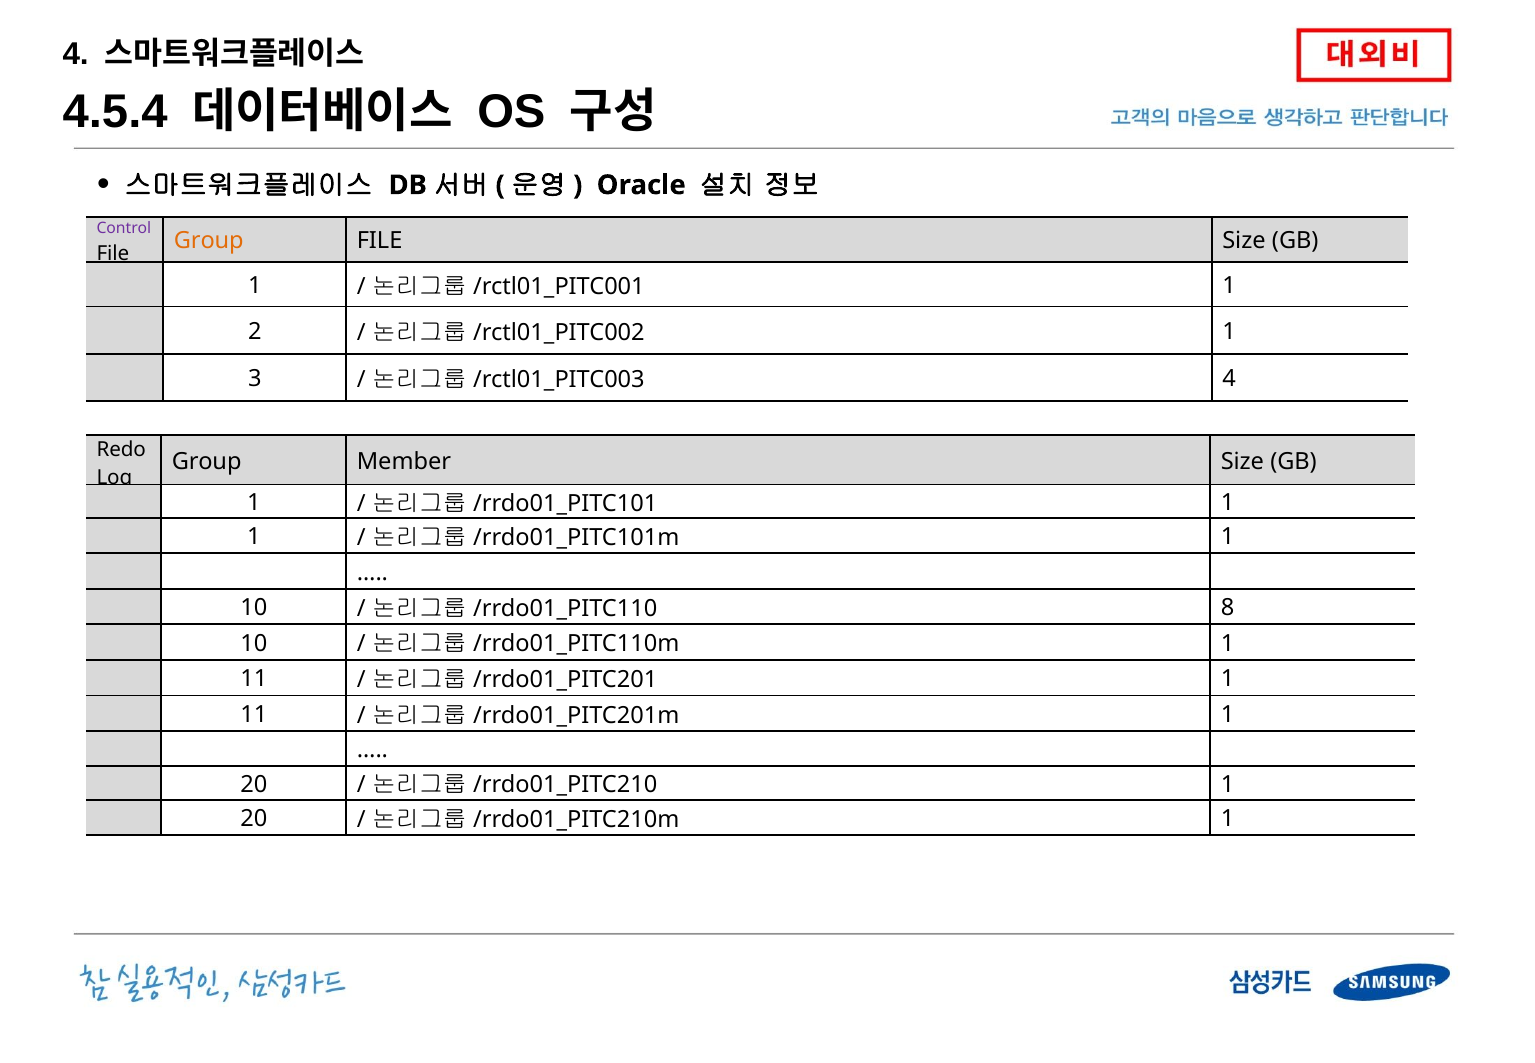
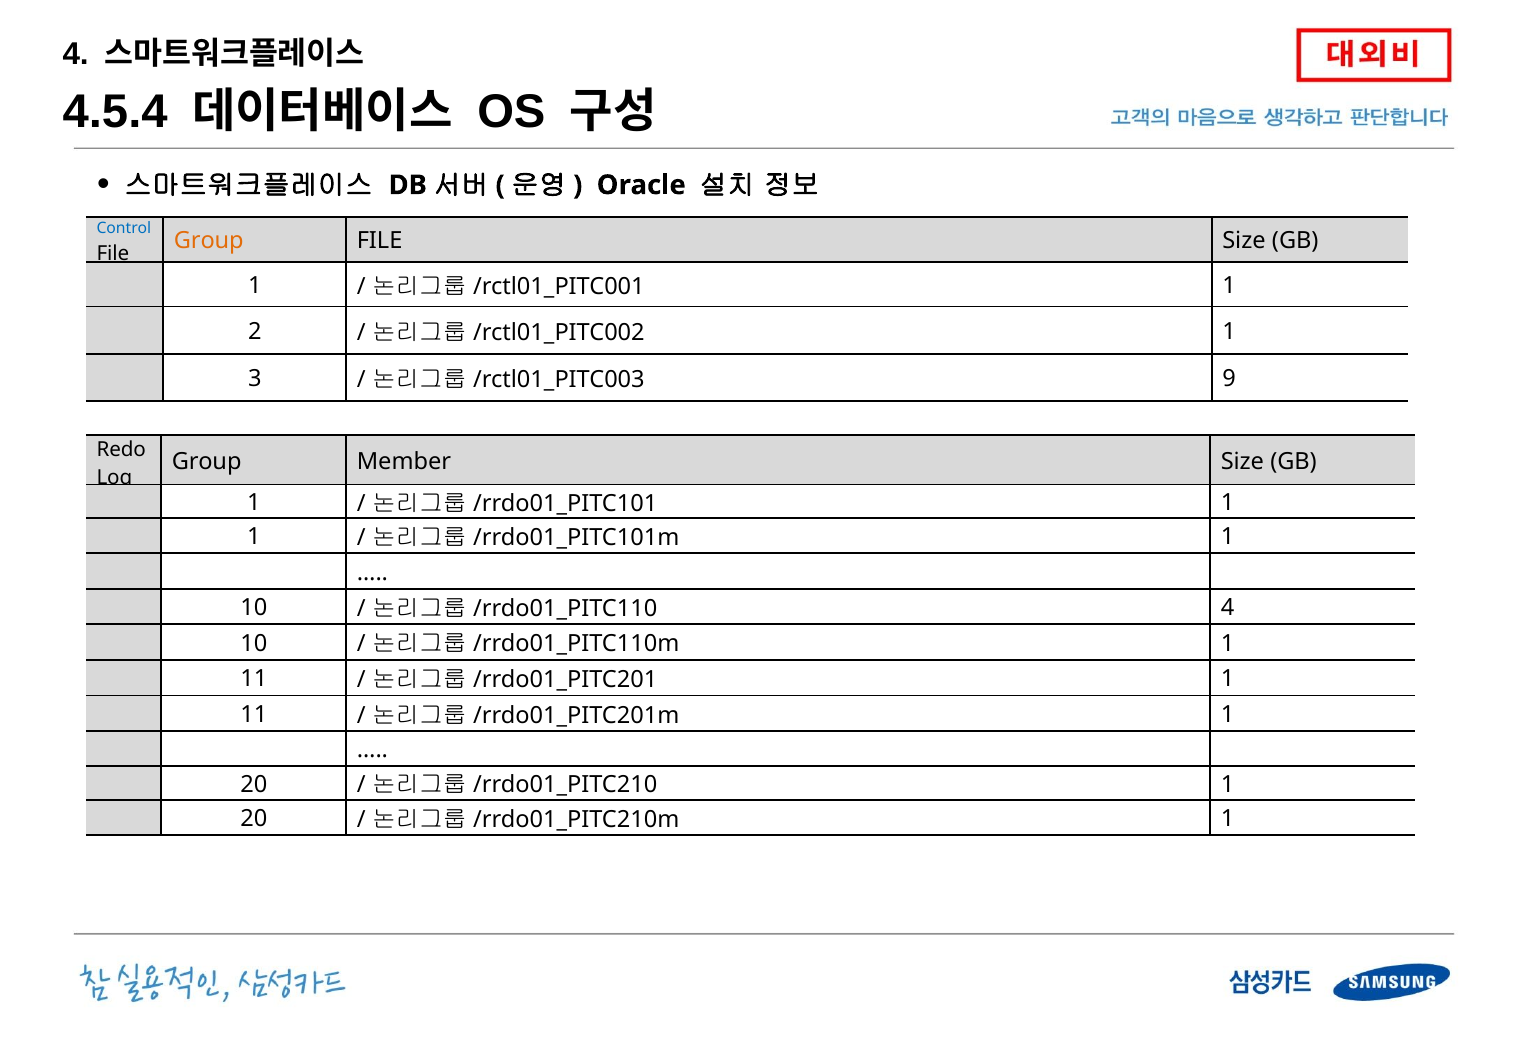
Control colour: purple -> blue (124, 229)
4: 4 -> 9 (1229, 379)
8: 8 -> 4 (1228, 608)
